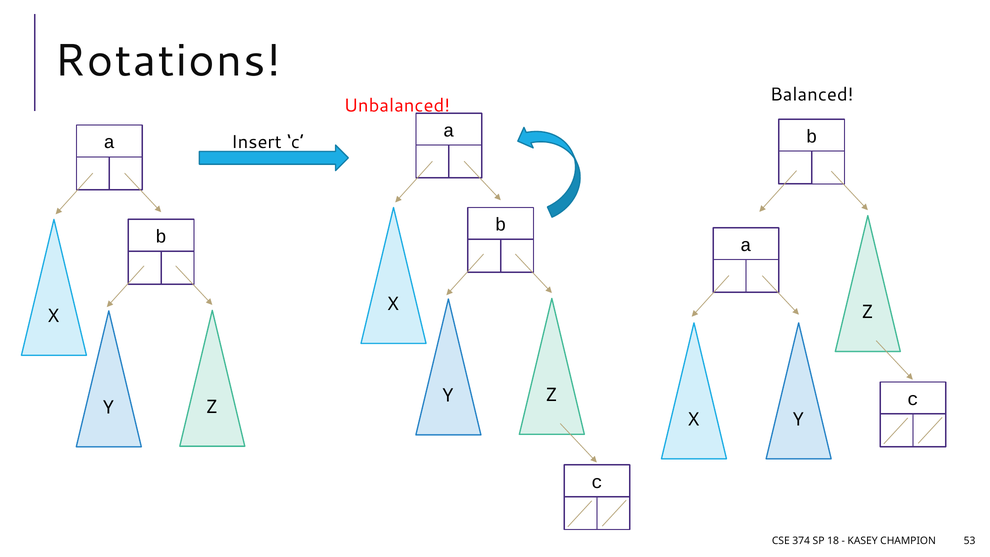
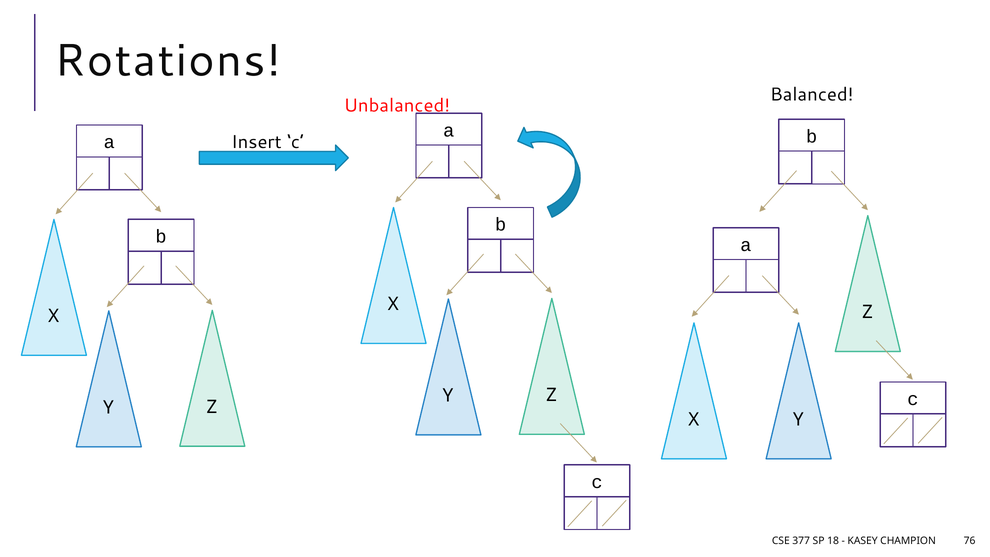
374: 374 -> 377 (801, 541)
53: 53 -> 76 (970, 541)
